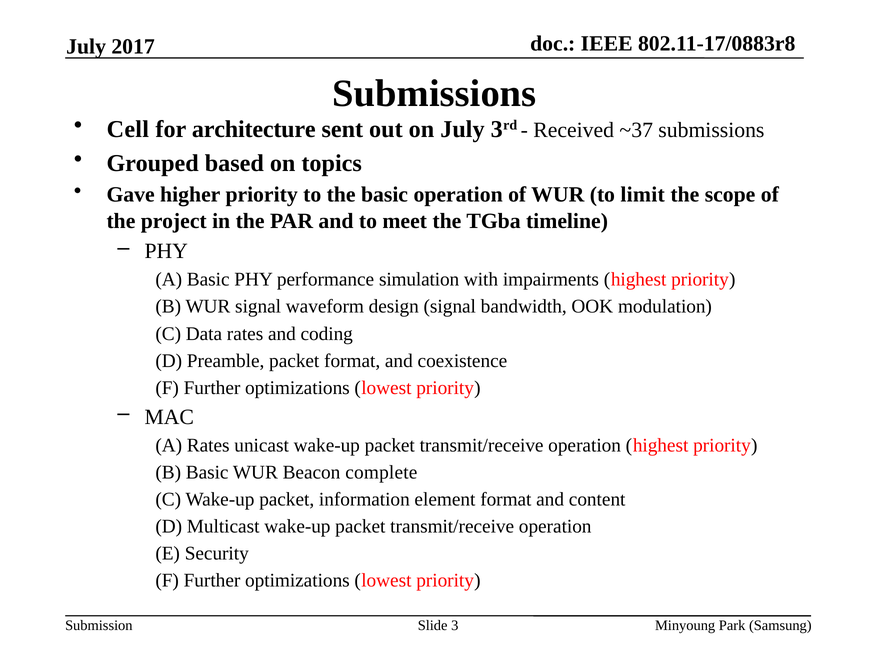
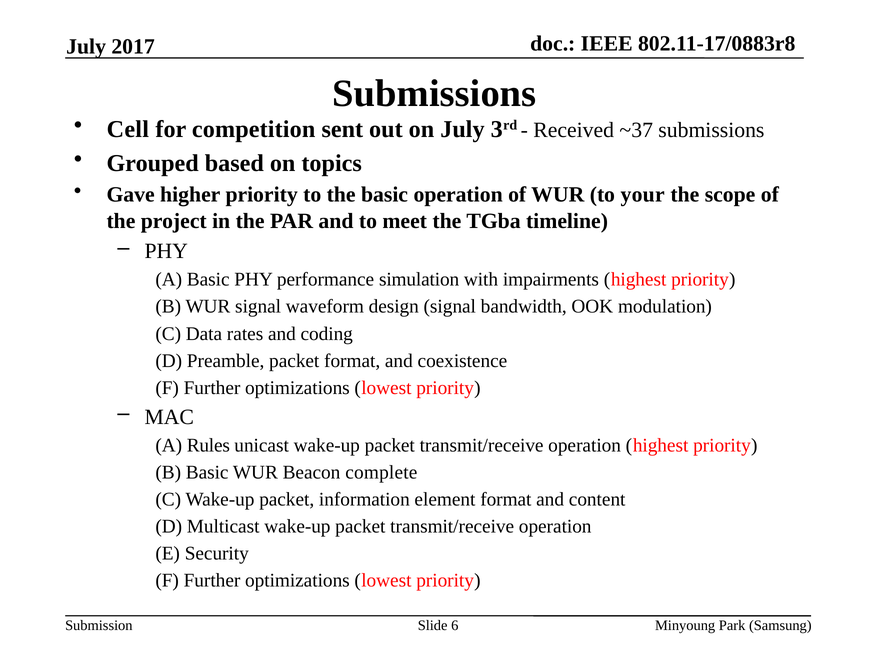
architecture: architecture -> competition (254, 129)
limit: limit -> your (643, 195)
A Rates: Rates -> Rules (208, 445)
3: 3 -> 6 (455, 625)
